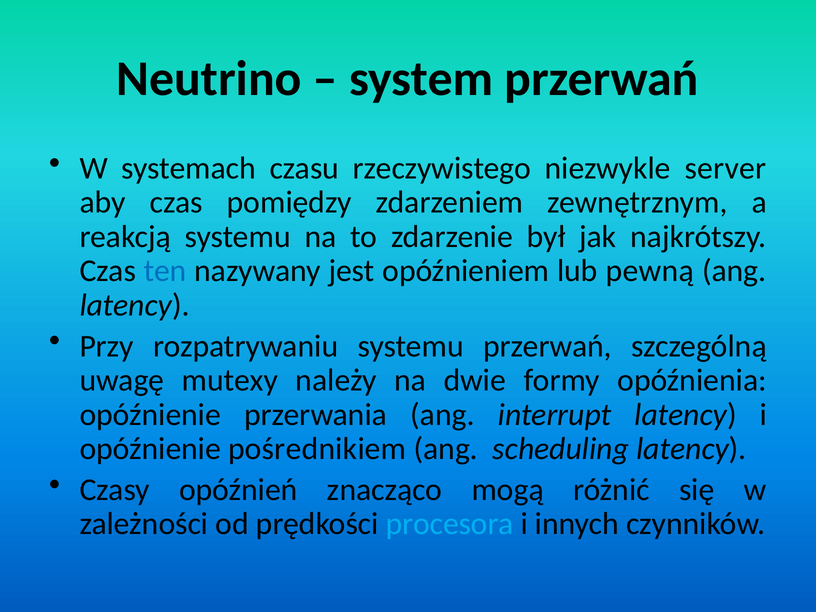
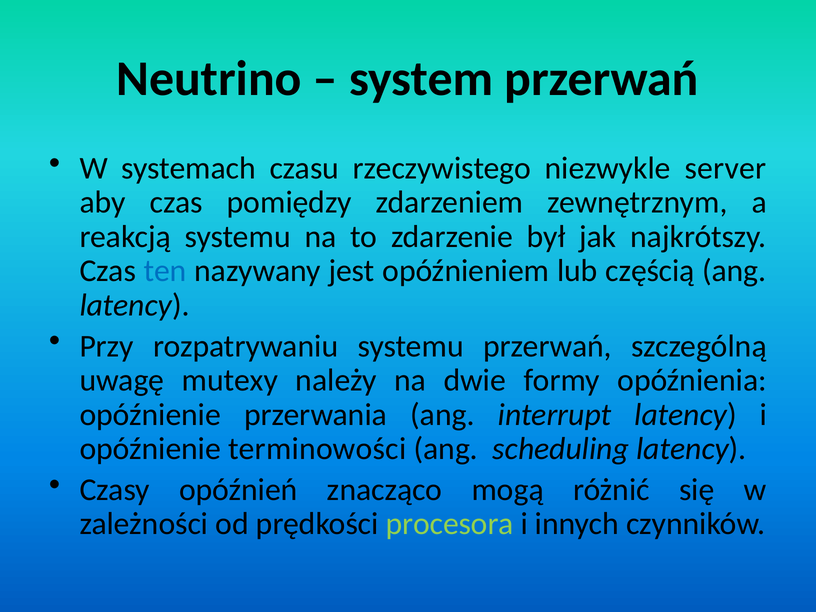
pewną: pewną -> częścią (650, 271)
pośrednikiem: pośrednikiem -> terminowości (317, 449)
procesora colour: light blue -> light green (450, 524)
